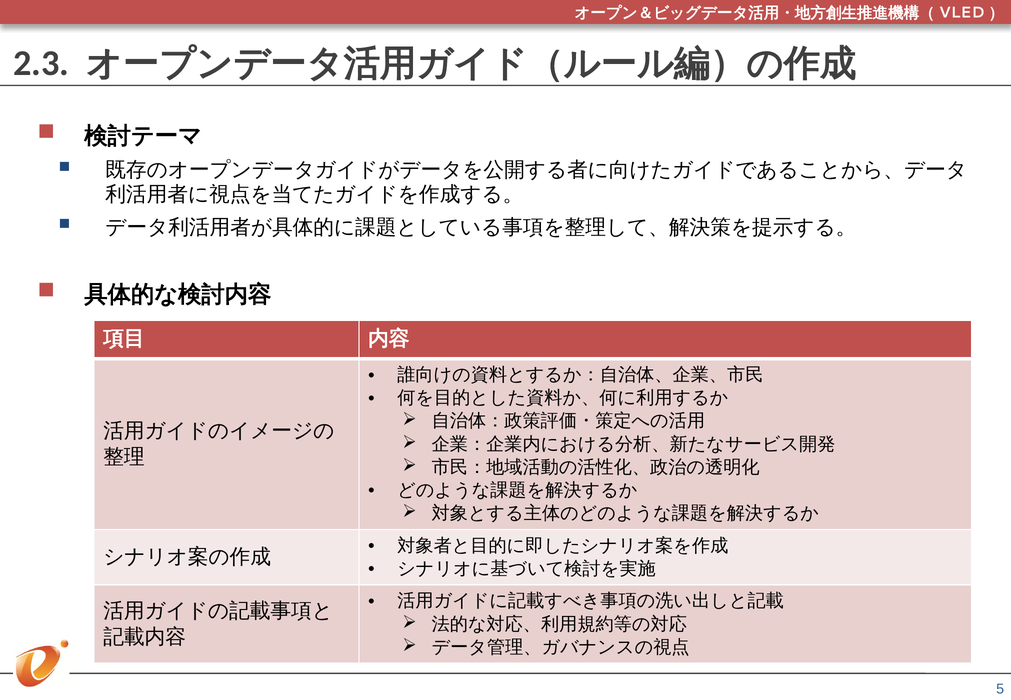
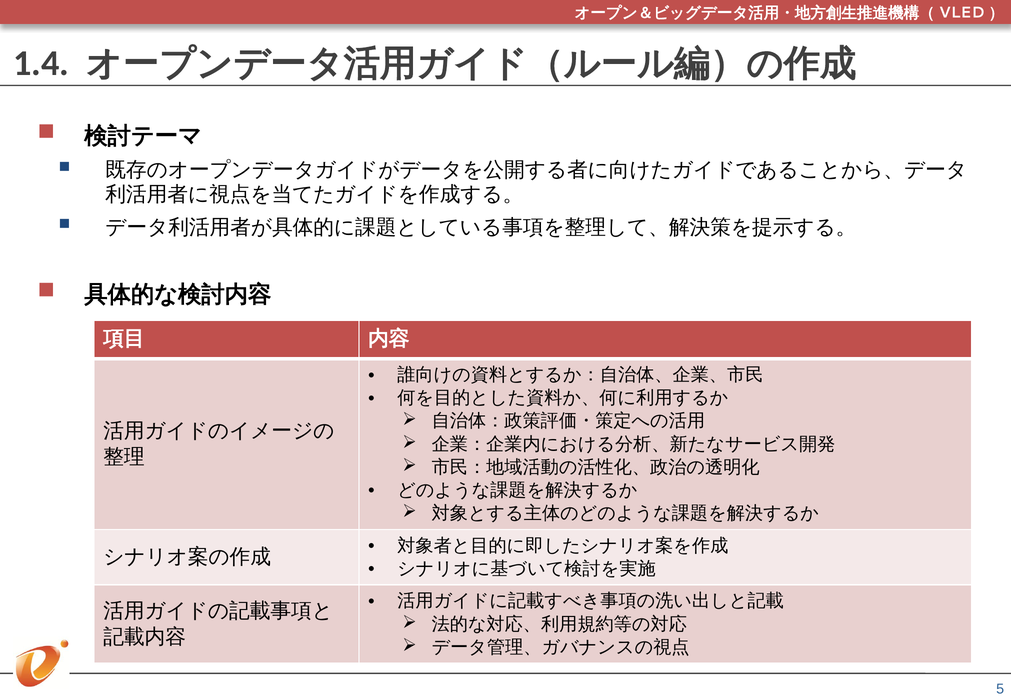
2.3: 2.3 -> 1.4 (41, 63)
